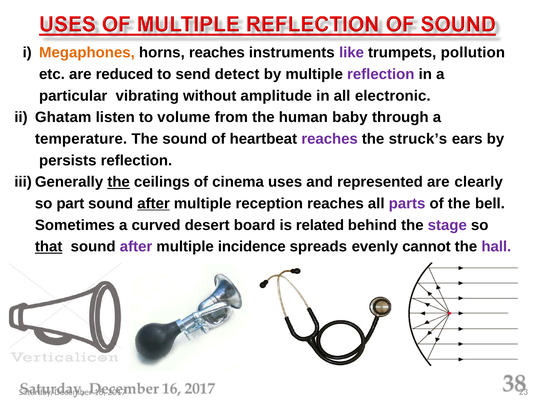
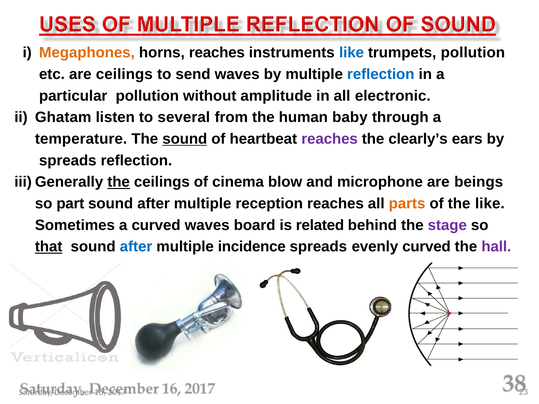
like colour: purple -> blue (352, 53)
are reduced: reduced -> ceilings (124, 74)
send detect: detect -> waves (237, 74)
reflection colour: purple -> blue (381, 74)
particular vibrating: vibrating -> pollution (147, 96)
volume: volume -> several (184, 117)
sound underline: none -> present (185, 139)
struck’s: struck’s -> clearly’s (418, 139)
persists: persists -> spreads (68, 161)
uses: uses -> blow (285, 182)
represented: represented -> microphone (380, 182)
clearly: clearly -> beings (479, 182)
after underline: present -> none (154, 204)
parts colour: purple -> orange (407, 204)
the bell: bell -> like (490, 204)
curved desert: desert -> waves (207, 225)
after colour: purple -> blue (136, 247)
evenly cannot: cannot -> curved (426, 247)
